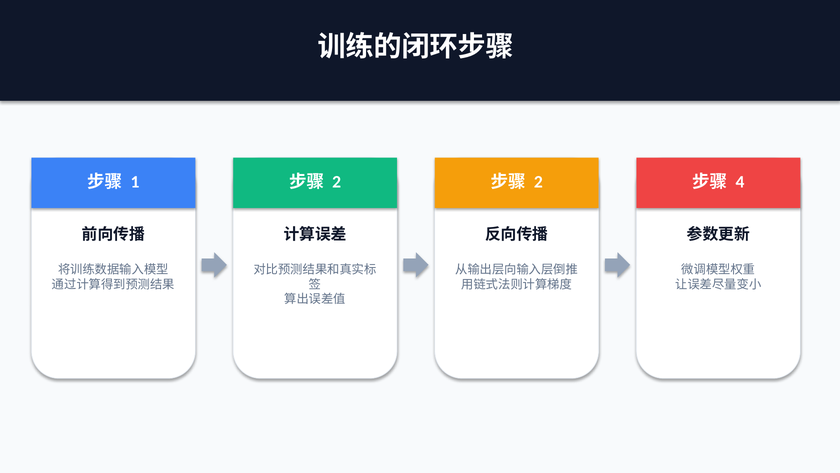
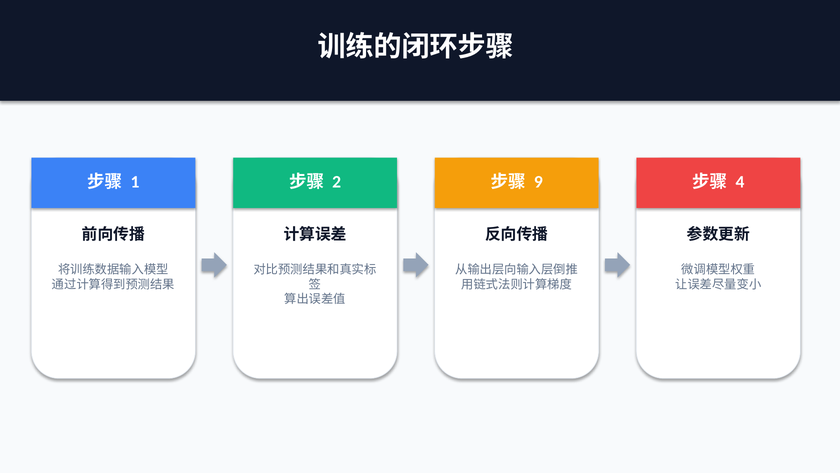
2: 2 -> 9 (538, 182)
